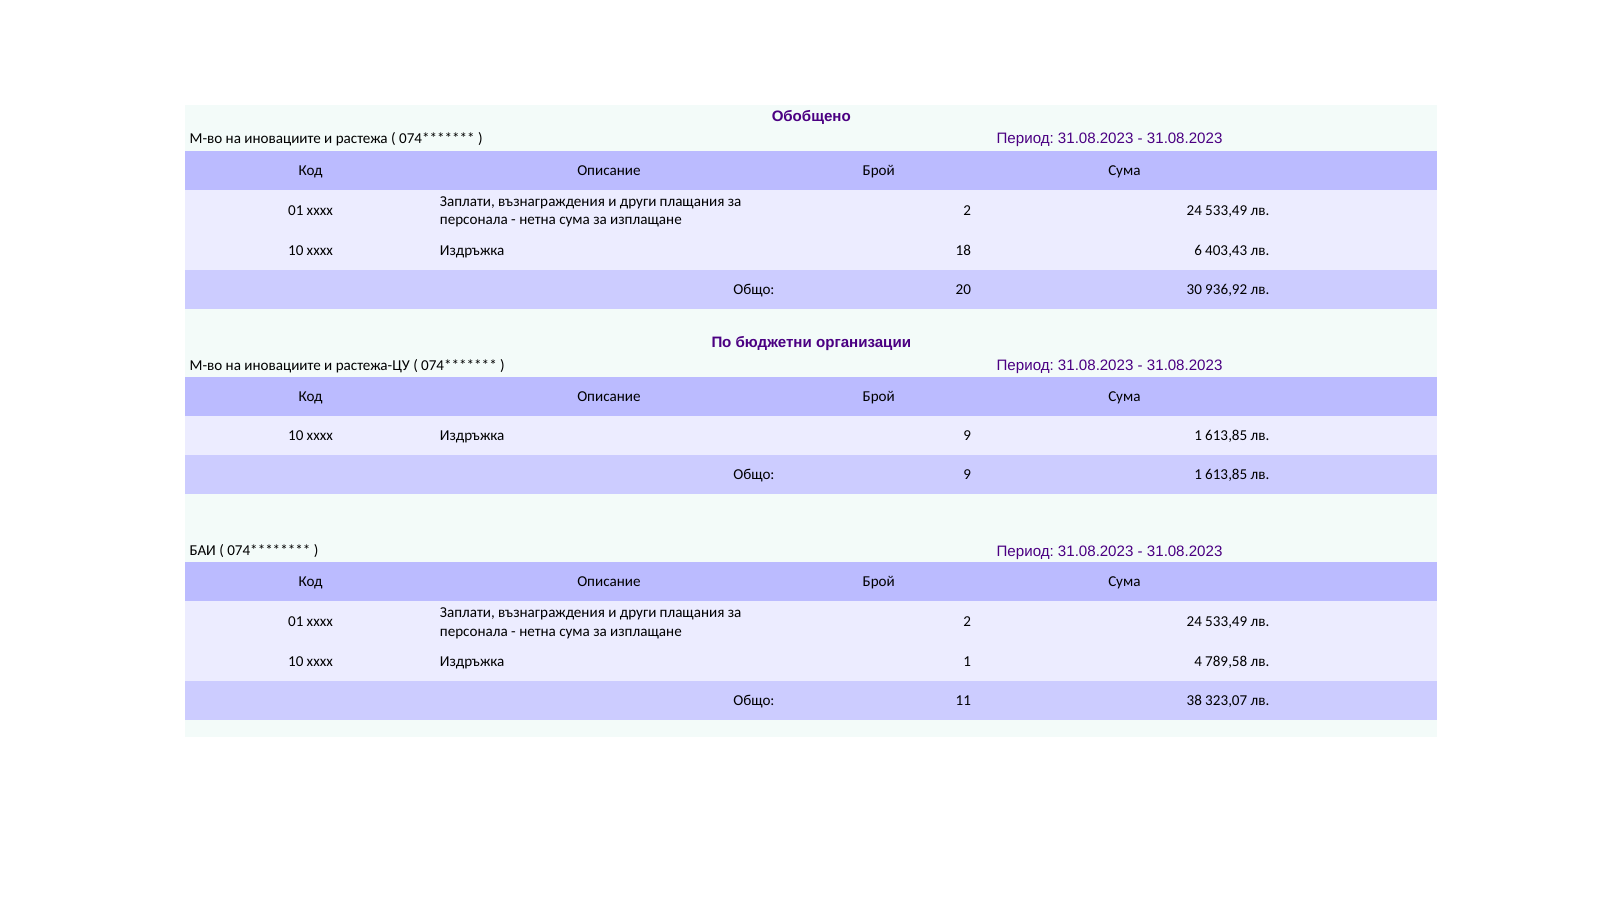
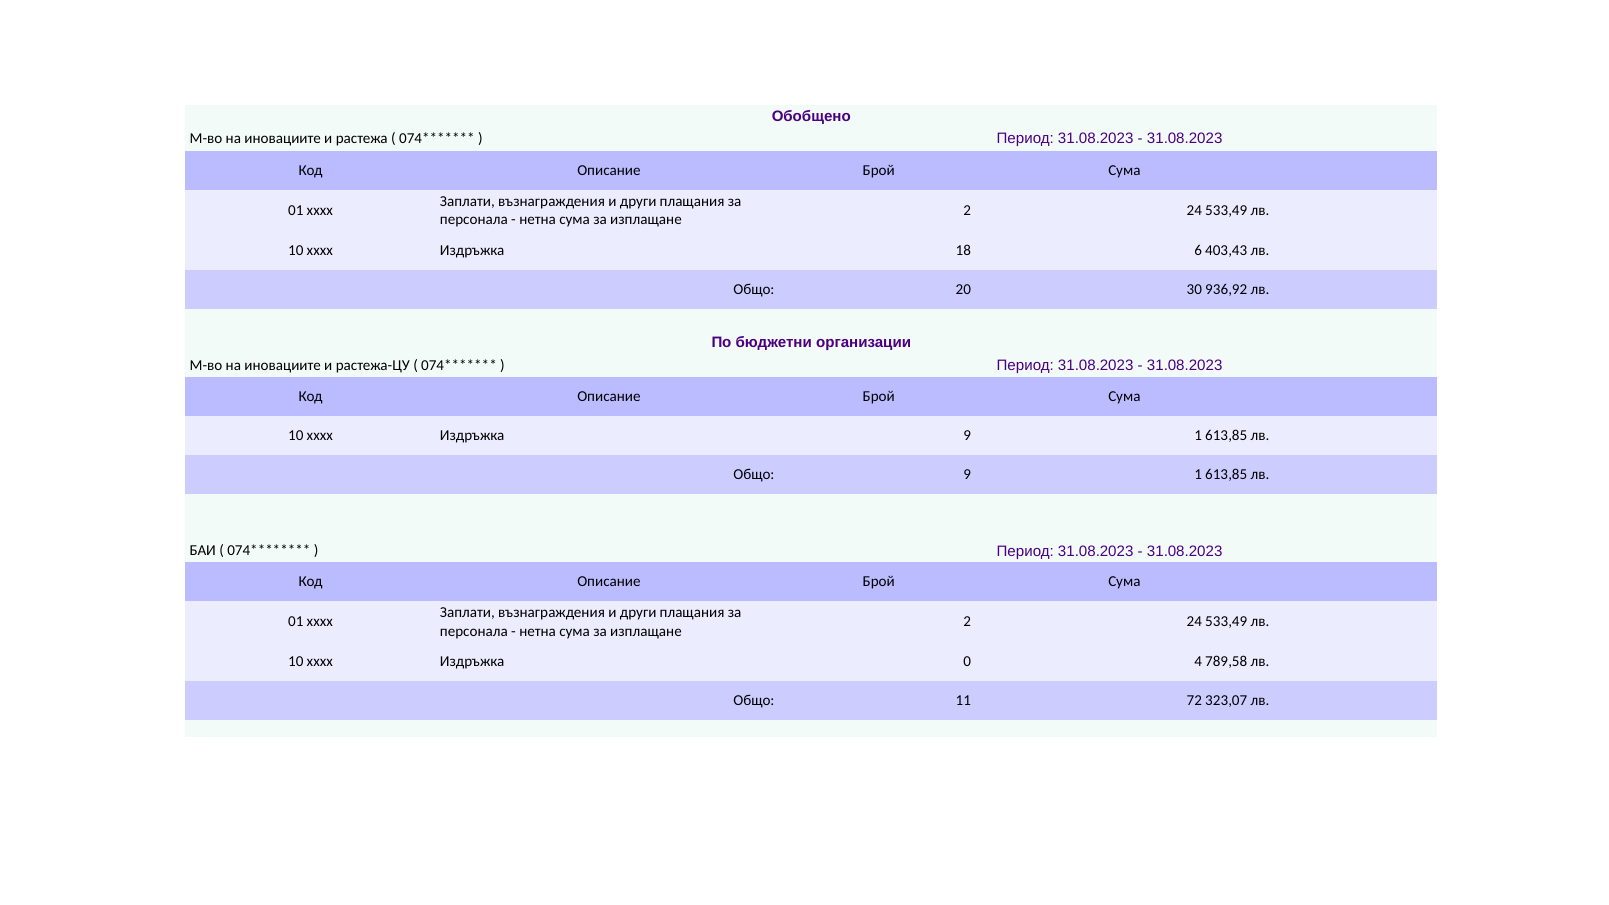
Издръжка 1: 1 -> 0 (967, 662)
38: 38 -> 72 (1194, 701)
